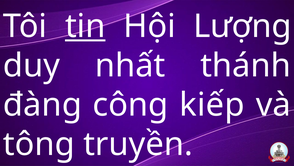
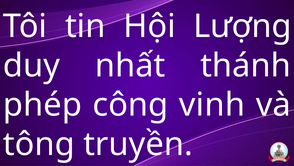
tin underline: present -> none (85, 26)
đàng: đàng -> phép (42, 105)
kiếp: kiếp -> vinh (212, 105)
